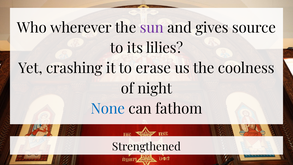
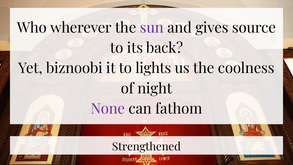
lilies: lilies -> back (165, 48)
crashing: crashing -> biznoobi (74, 68)
erase: erase -> lights (153, 68)
None colour: blue -> purple (108, 109)
